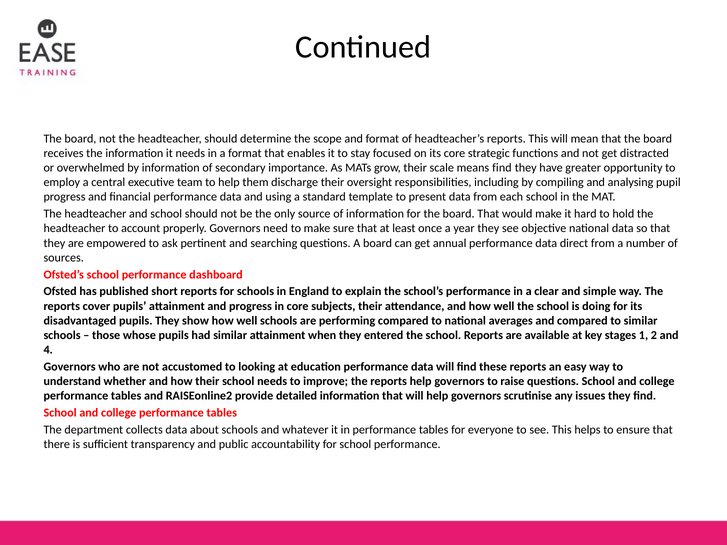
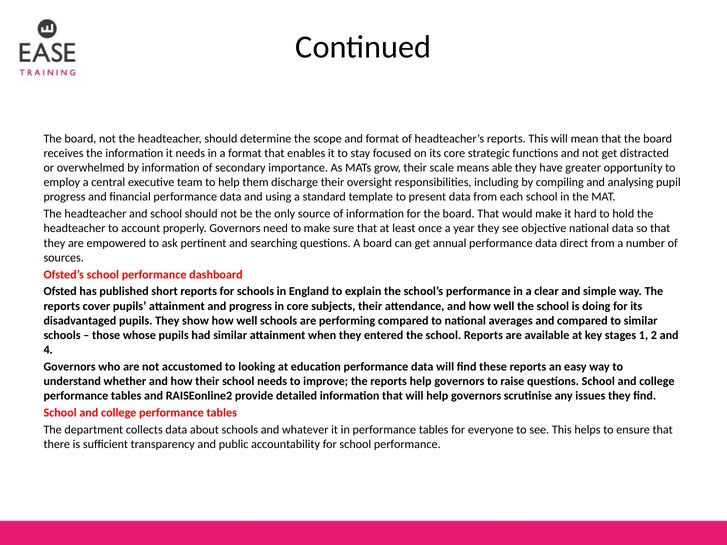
means find: find -> able (502, 168)
